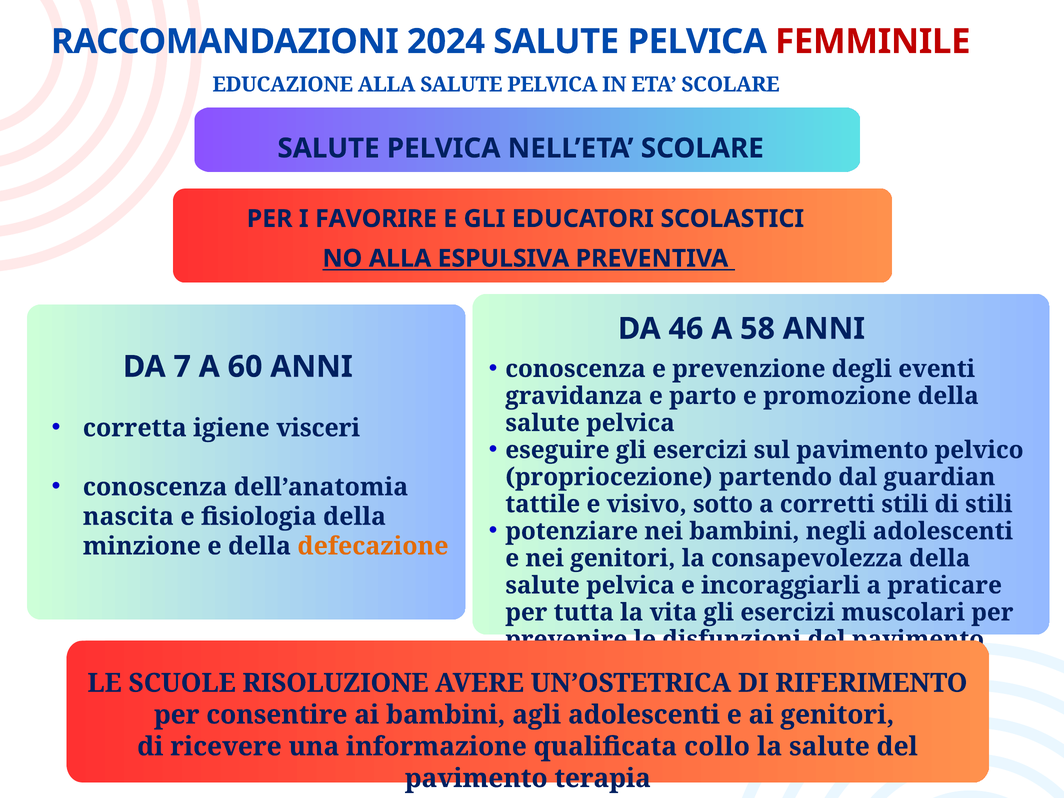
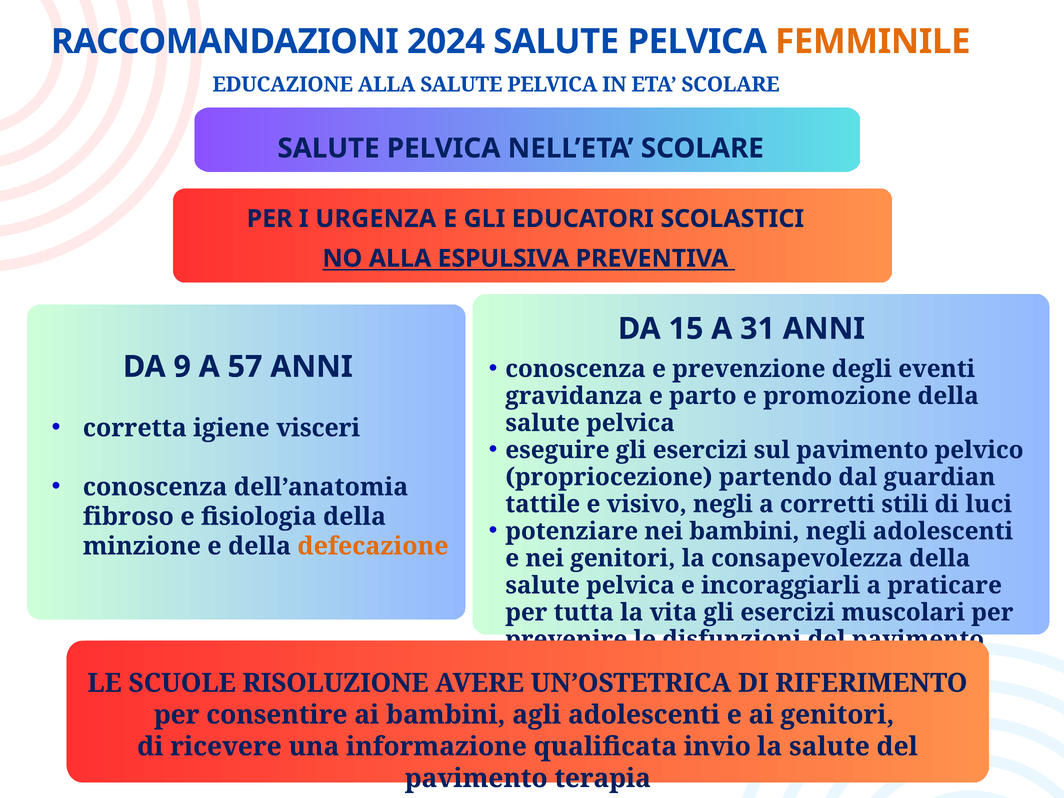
FEMMINILE colour: red -> orange (873, 42)
FAVORIRE: FAVORIRE -> URGENZA (376, 219)
46: 46 -> 15 (686, 329)
58: 58 -> 31 (758, 329)
7: 7 -> 9 (182, 367)
60: 60 -> 57 (245, 367)
visivo sotto: sotto -> negli (723, 504)
di stili: stili -> luci (989, 504)
nascita: nascita -> fibroso (128, 517)
collo: collo -> invio (717, 747)
